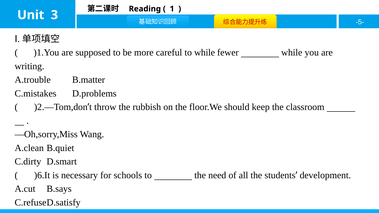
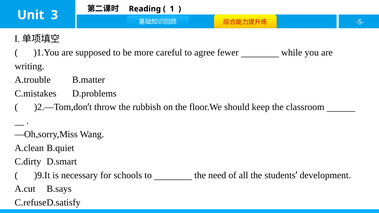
to while: while -> agree (205, 53)
)6.It: )6.It -> )9.It (42, 175)
